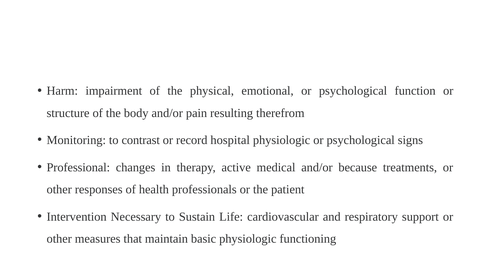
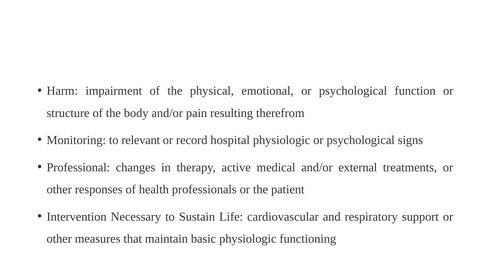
contrast: contrast -> relevant (141, 140)
because: because -> external (358, 167)
